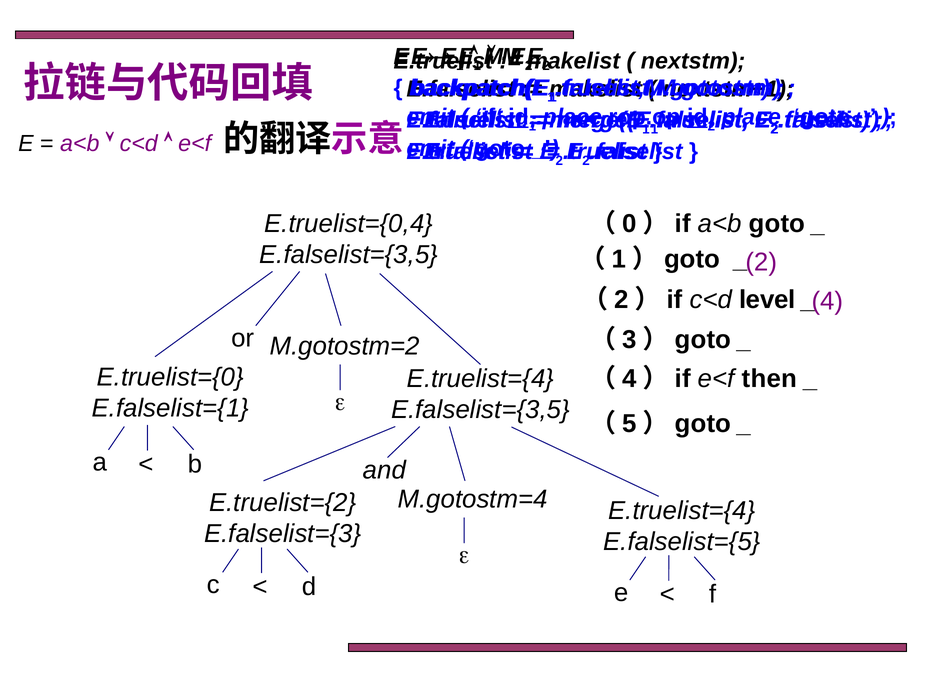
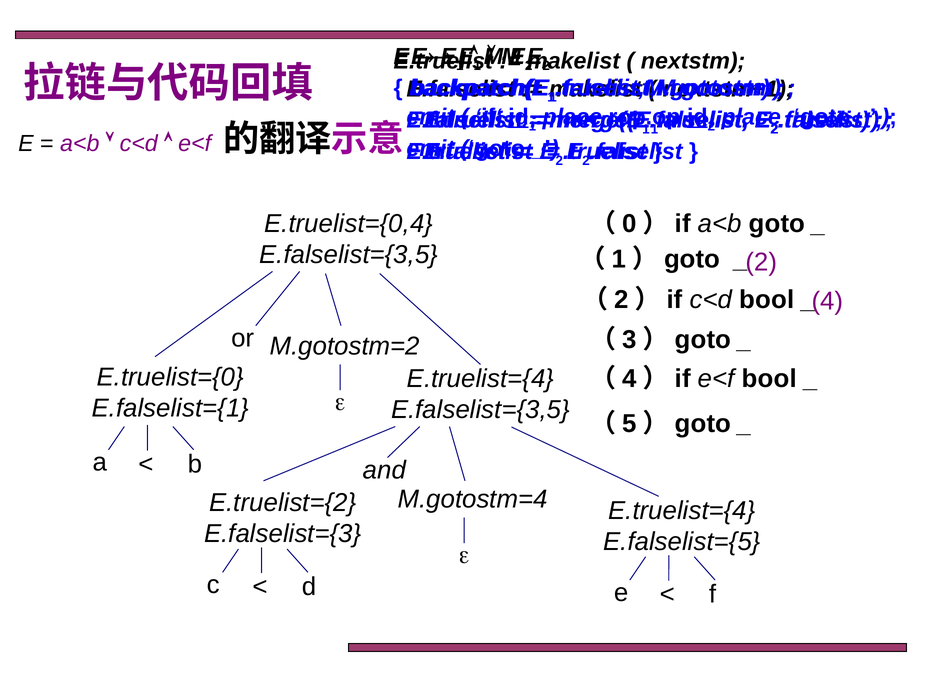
c<d level: level -> bool (767, 299)
e<f then: then -> bool (770, 378)
